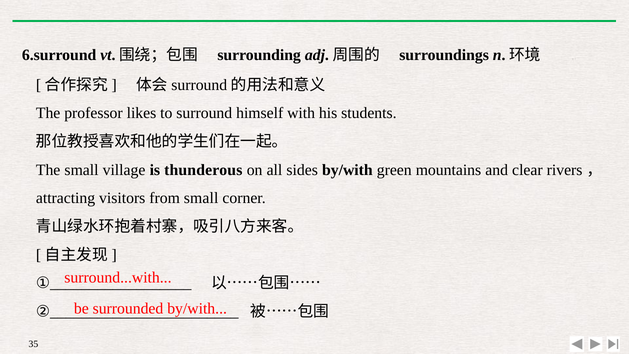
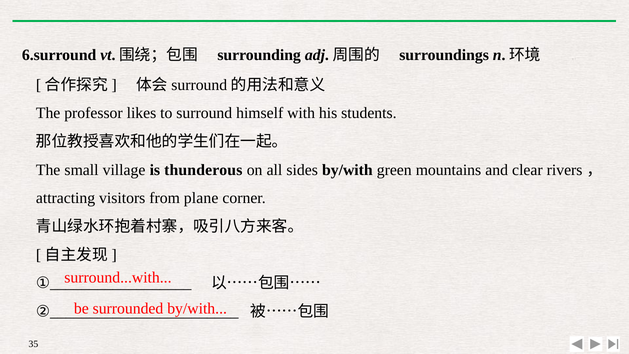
from small: small -> plane (201, 198)
